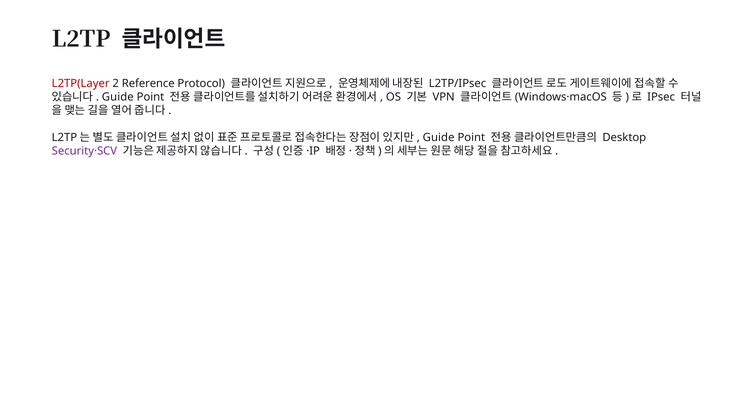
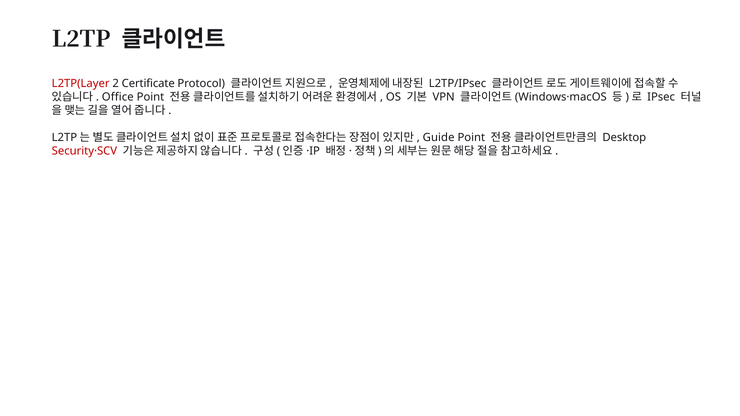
Reference: Reference -> Certificate (148, 83)
Guide: Guide -> Office (118, 97)
Security·SCV colour: purple -> red (84, 151)
